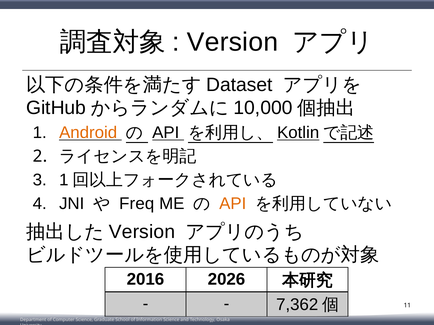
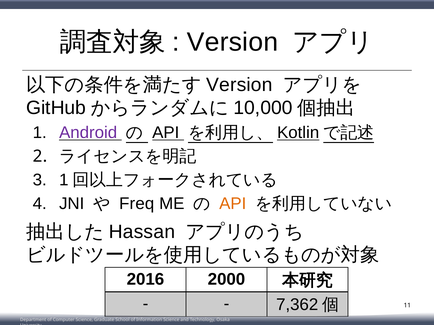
Dataset: Dataset -> Version (239, 85)
Android colour: orange -> purple (88, 133)
Version: Version -> Hassan (142, 232)
2026: 2026 -> 2000 (226, 280)
